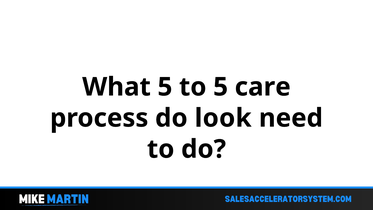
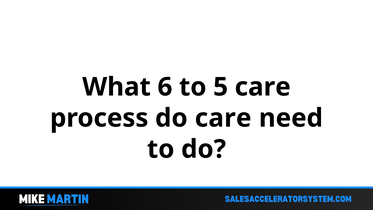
What 5: 5 -> 6 (165, 87)
do look: look -> care (223, 118)
